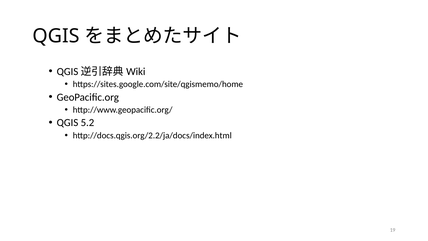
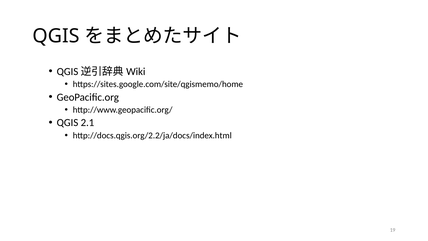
5.2: 5.2 -> 2.1 (87, 123)
